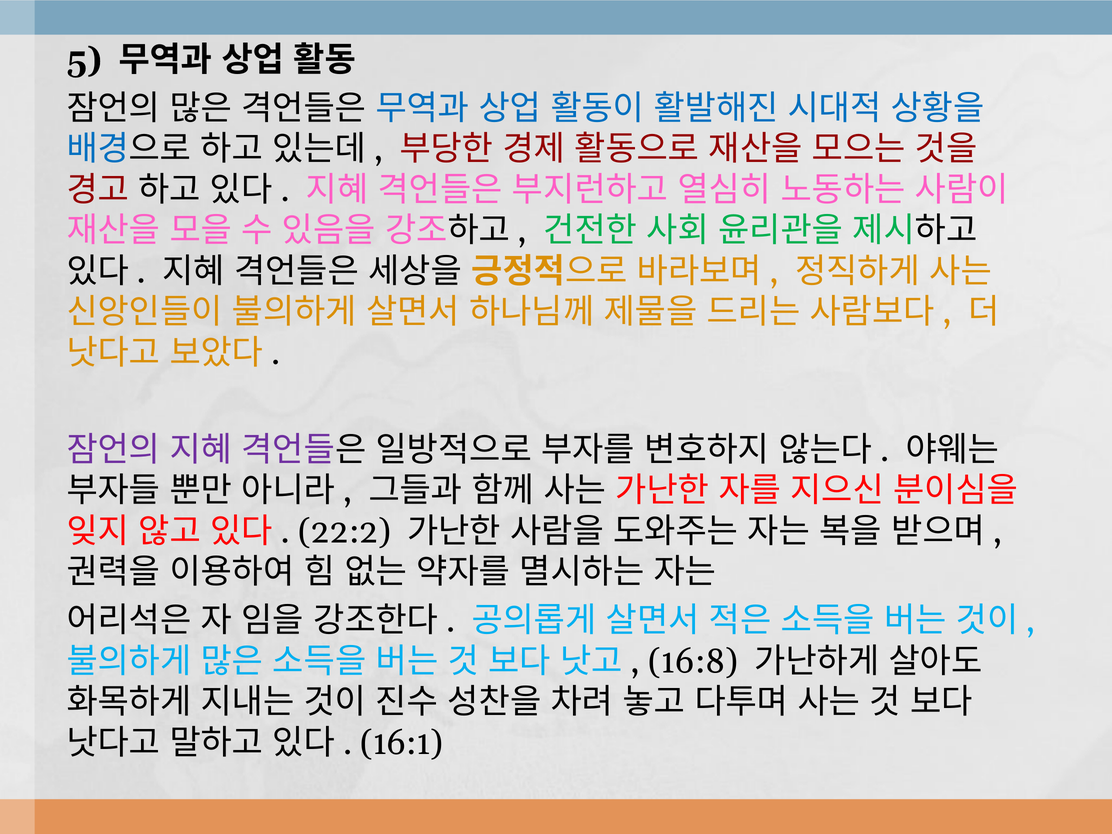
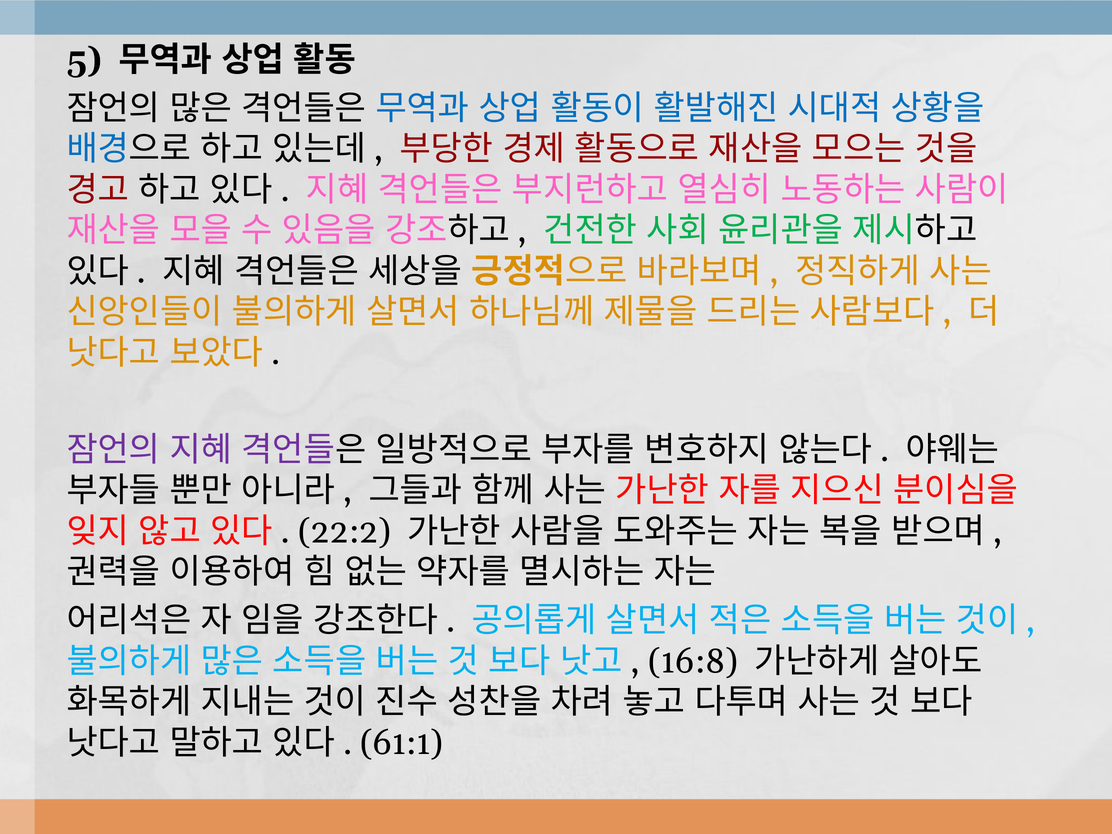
16:1: 16:1 -> 61:1 (402, 743)
